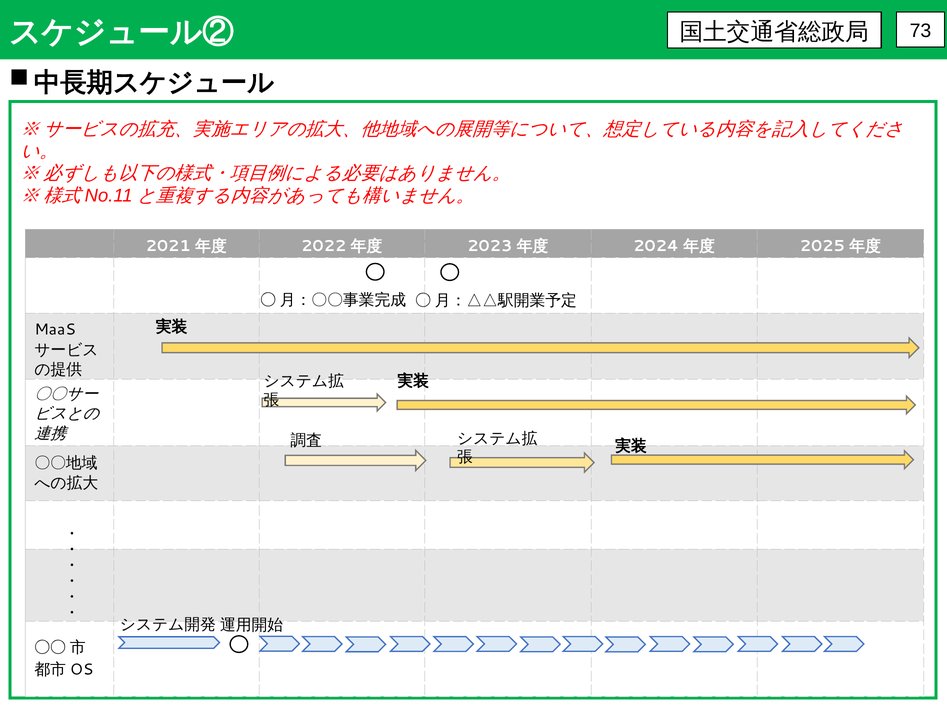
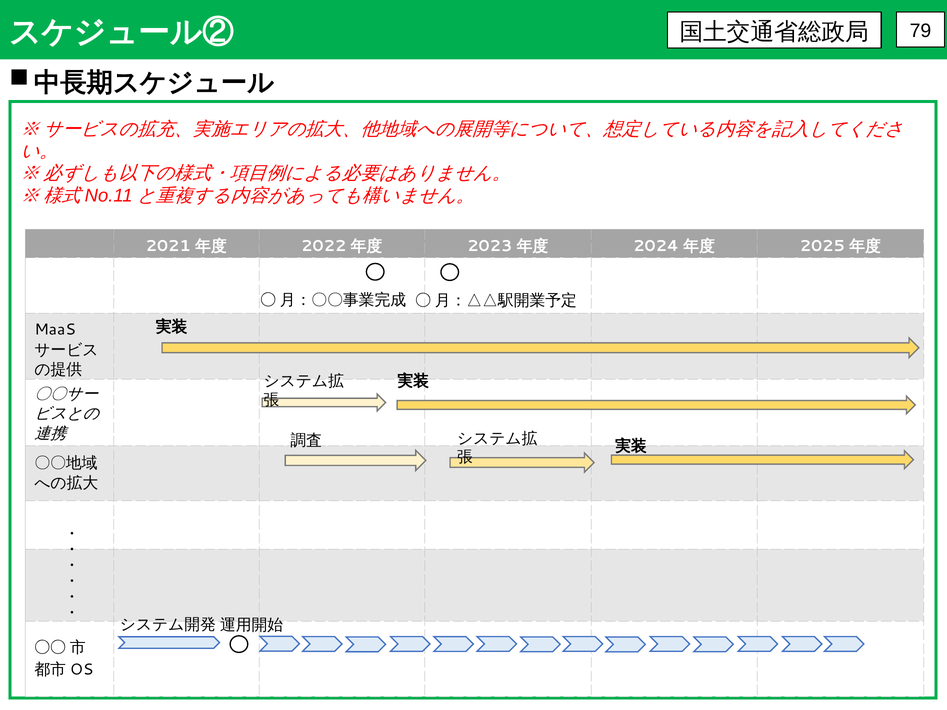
73: 73 -> 79 (920, 31)
